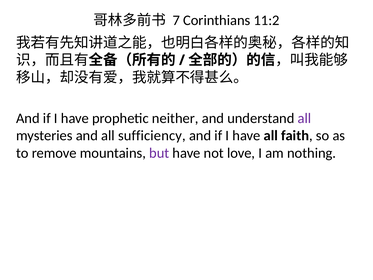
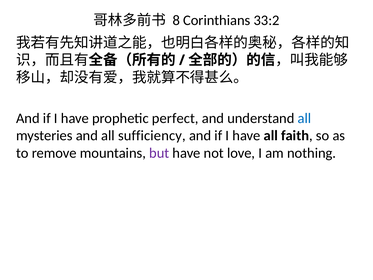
7: 7 -> 8 (176, 20)
11:2: 11:2 -> 33:2 (267, 20)
neither: neither -> perfect (175, 118)
all colour: purple -> blue (304, 118)
